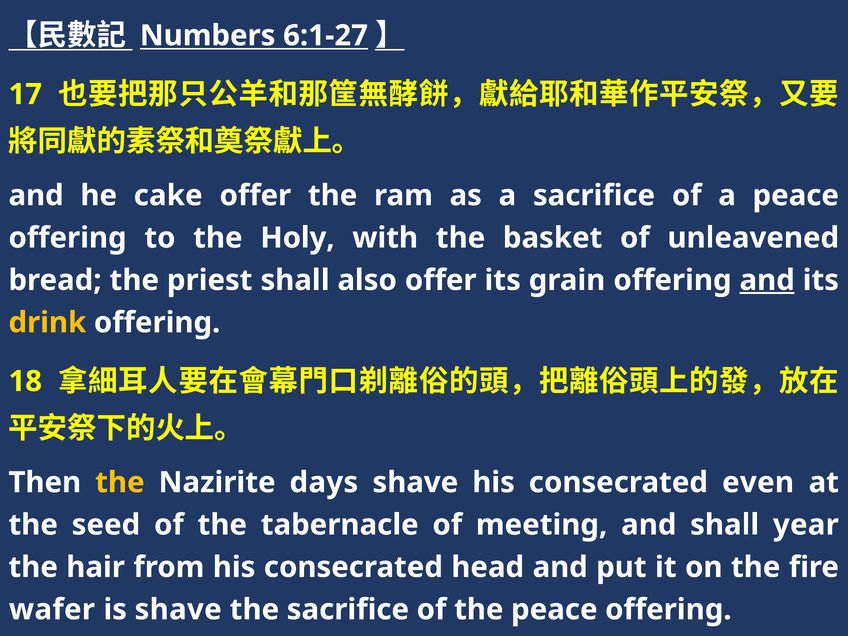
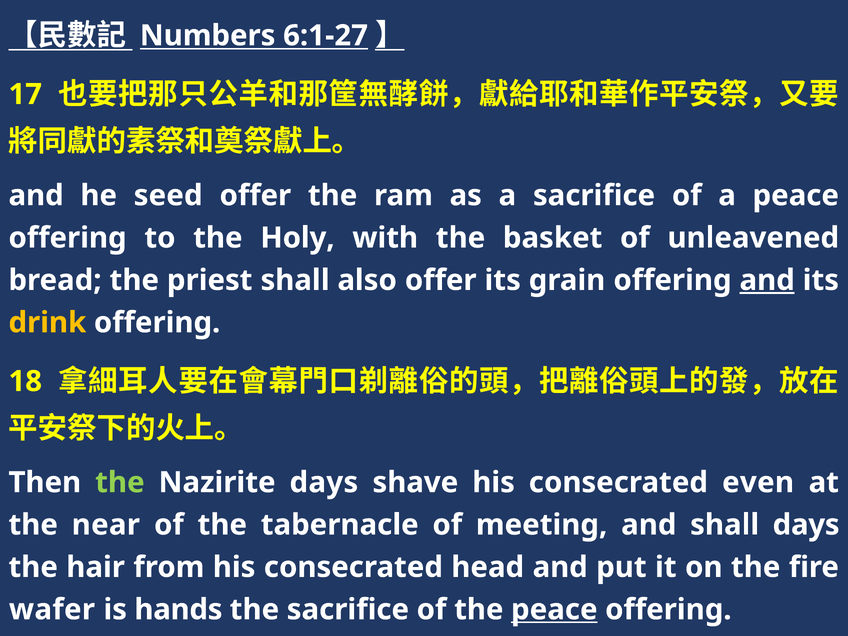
cake: cake -> seed (168, 196)
the colour: yellow -> light green (120, 482)
seed: seed -> near (106, 525)
shall year: year -> days (806, 525)
is shave: shave -> hands (178, 610)
peace underline: none -> present (554, 610)
